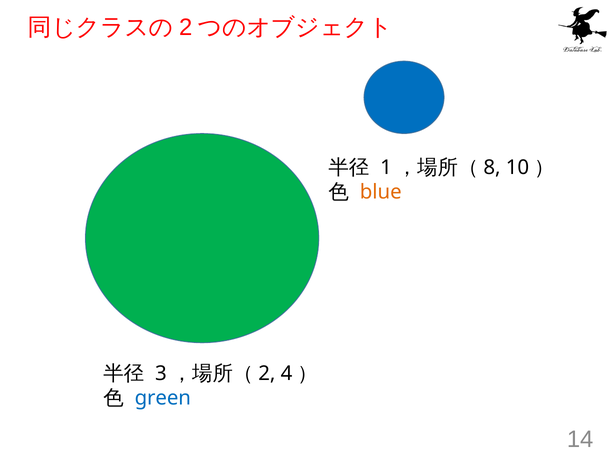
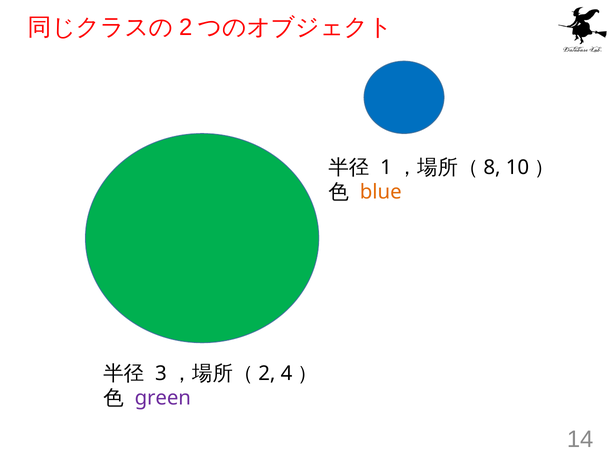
green colour: blue -> purple (163, 399)
